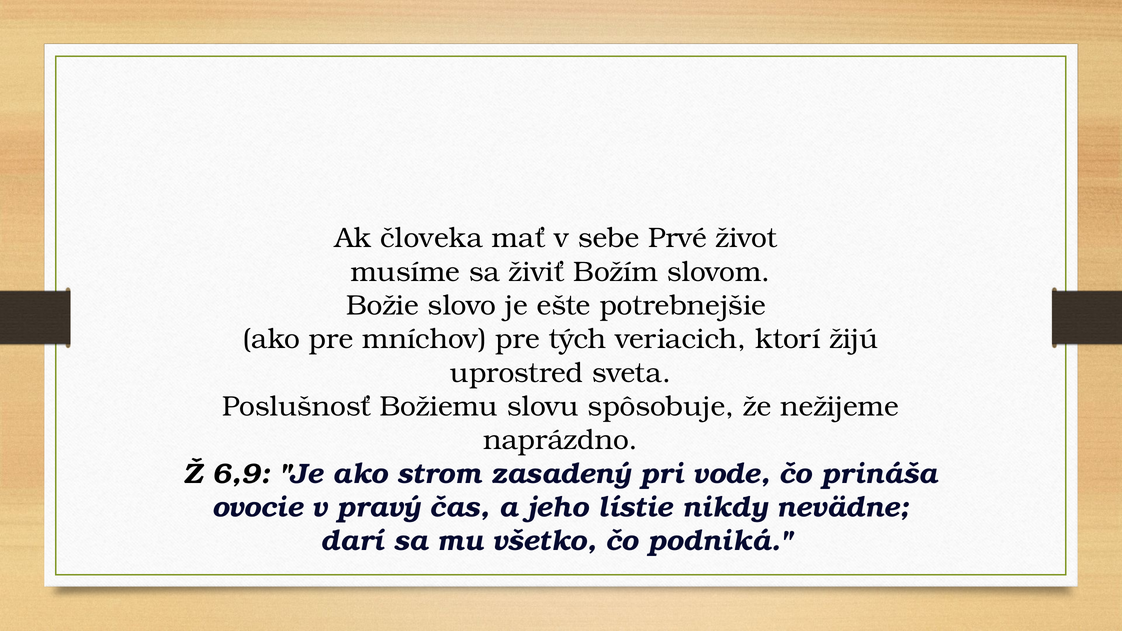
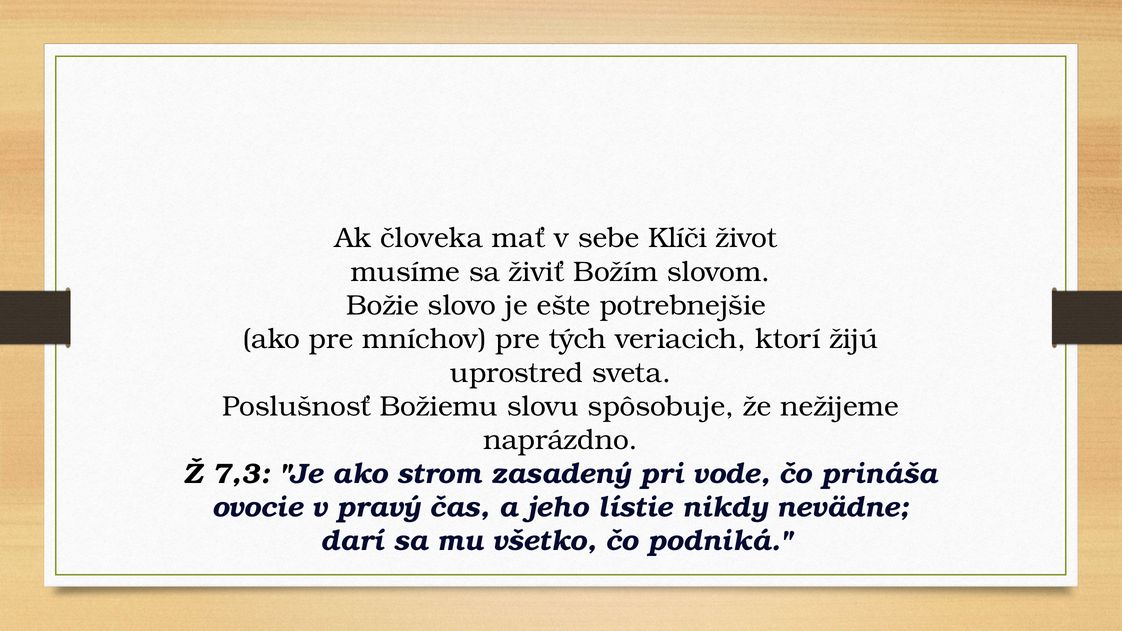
Prvé: Prvé -> Klíči (678, 238)
6,9: 6,9 -> 7,3 (241, 474)
